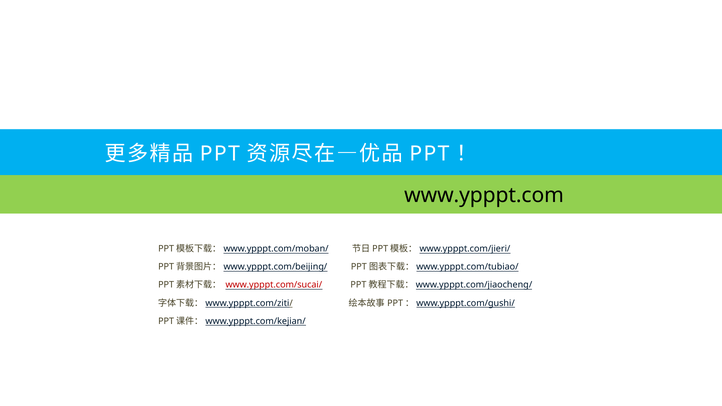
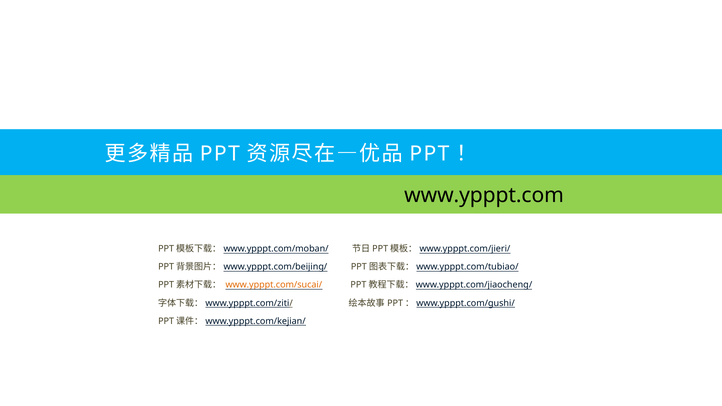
www.ypppt.com/sucai/ colour: red -> orange (274, 285)
